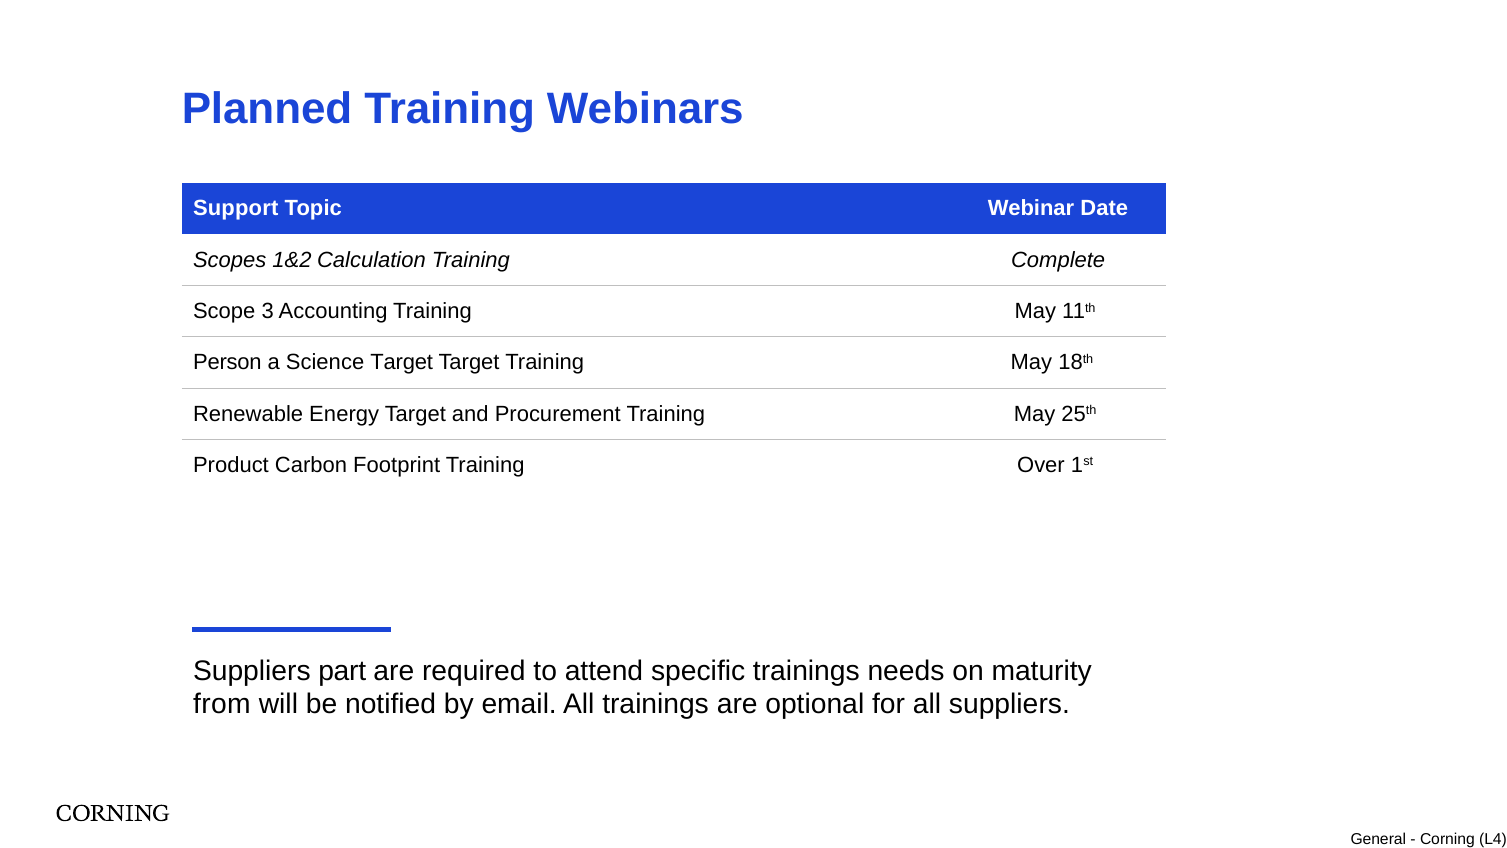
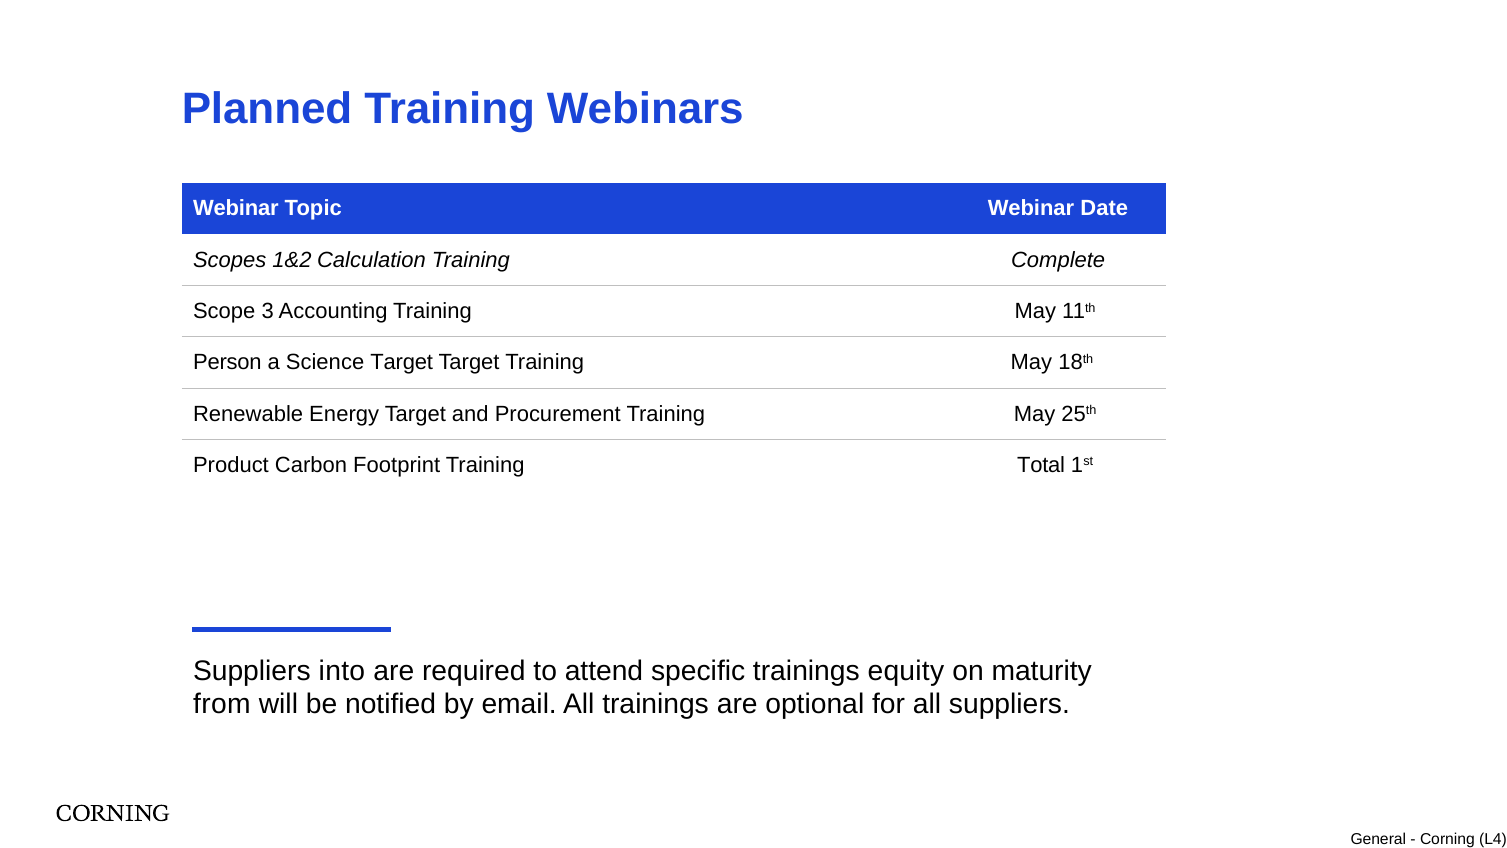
Support: Support -> Webinar (236, 209)
Over: Over -> Total (1041, 465)
part: part -> into (342, 670)
needs: needs -> equity (906, 670)
